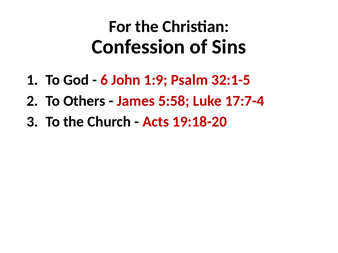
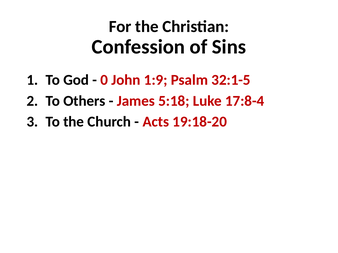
6: 6 -> 0 (104, 80)
5:58: 5:58 -> 5:18 (174, 101)
17:7-4: 17:7-4 -> 17:8-4 (245, 101)
